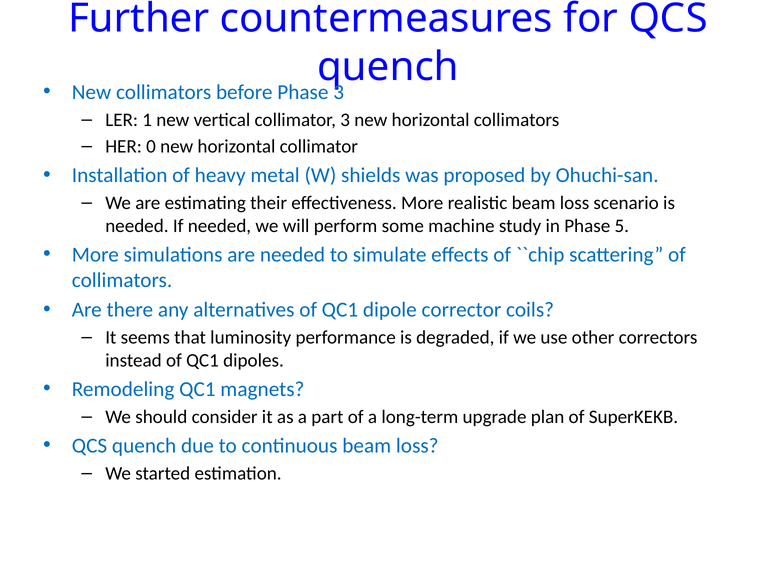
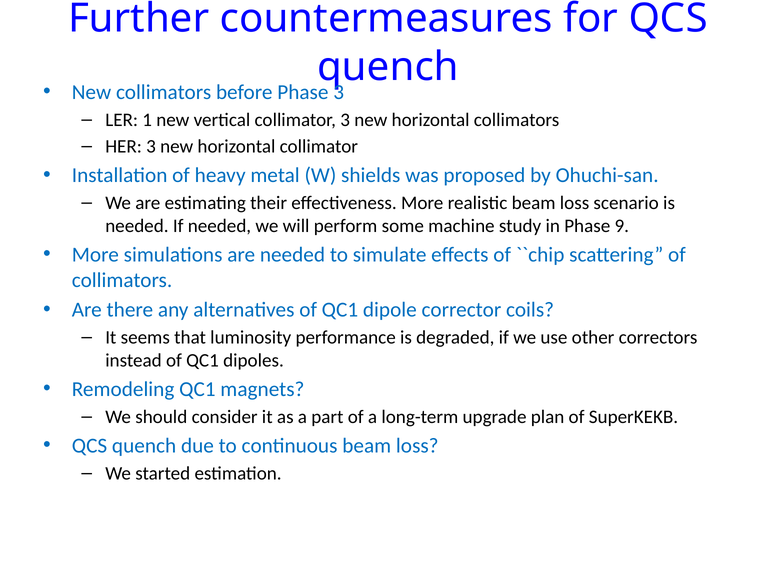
HER 0: 0 -> 3 (151, 147)
5: 5 -> 9 (622, 226)
